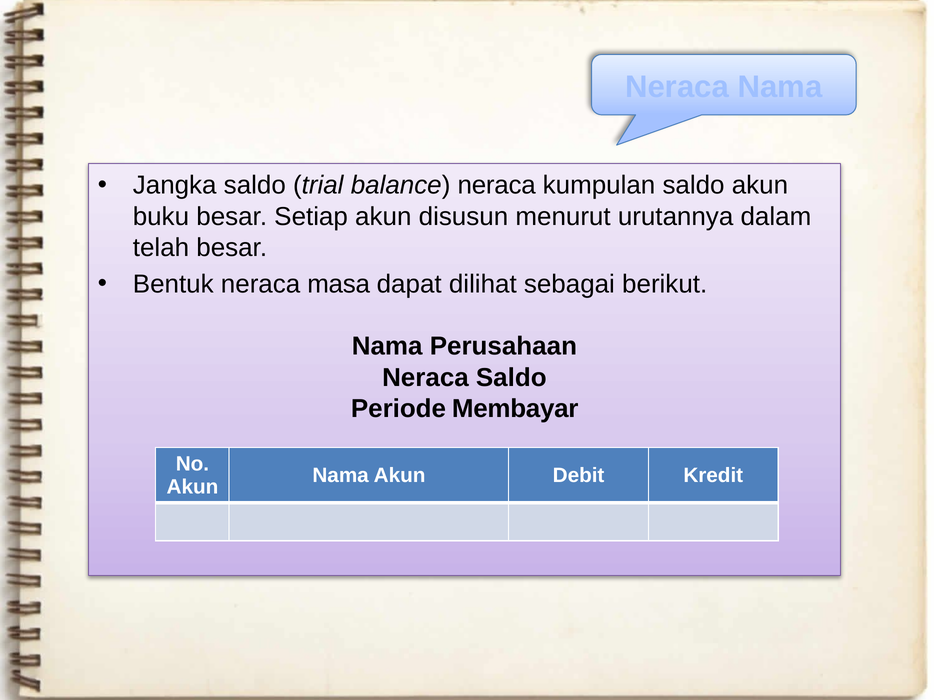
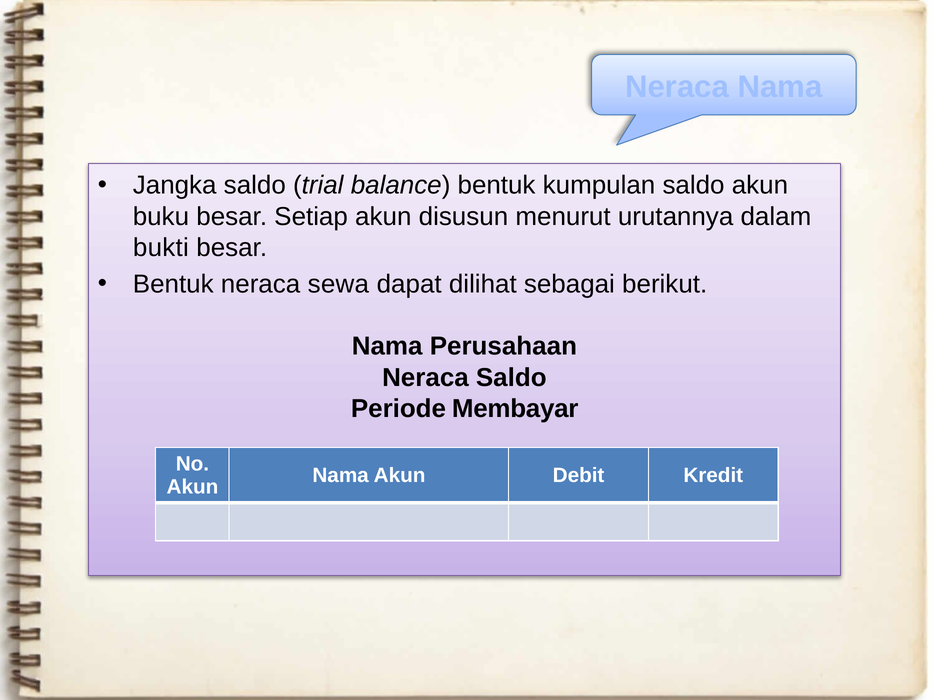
balance neraca: neraca -> bentuk (497, 186)
telah: telah -> bukti (161, 248)
masa: masa -> sewa (338, 284)
